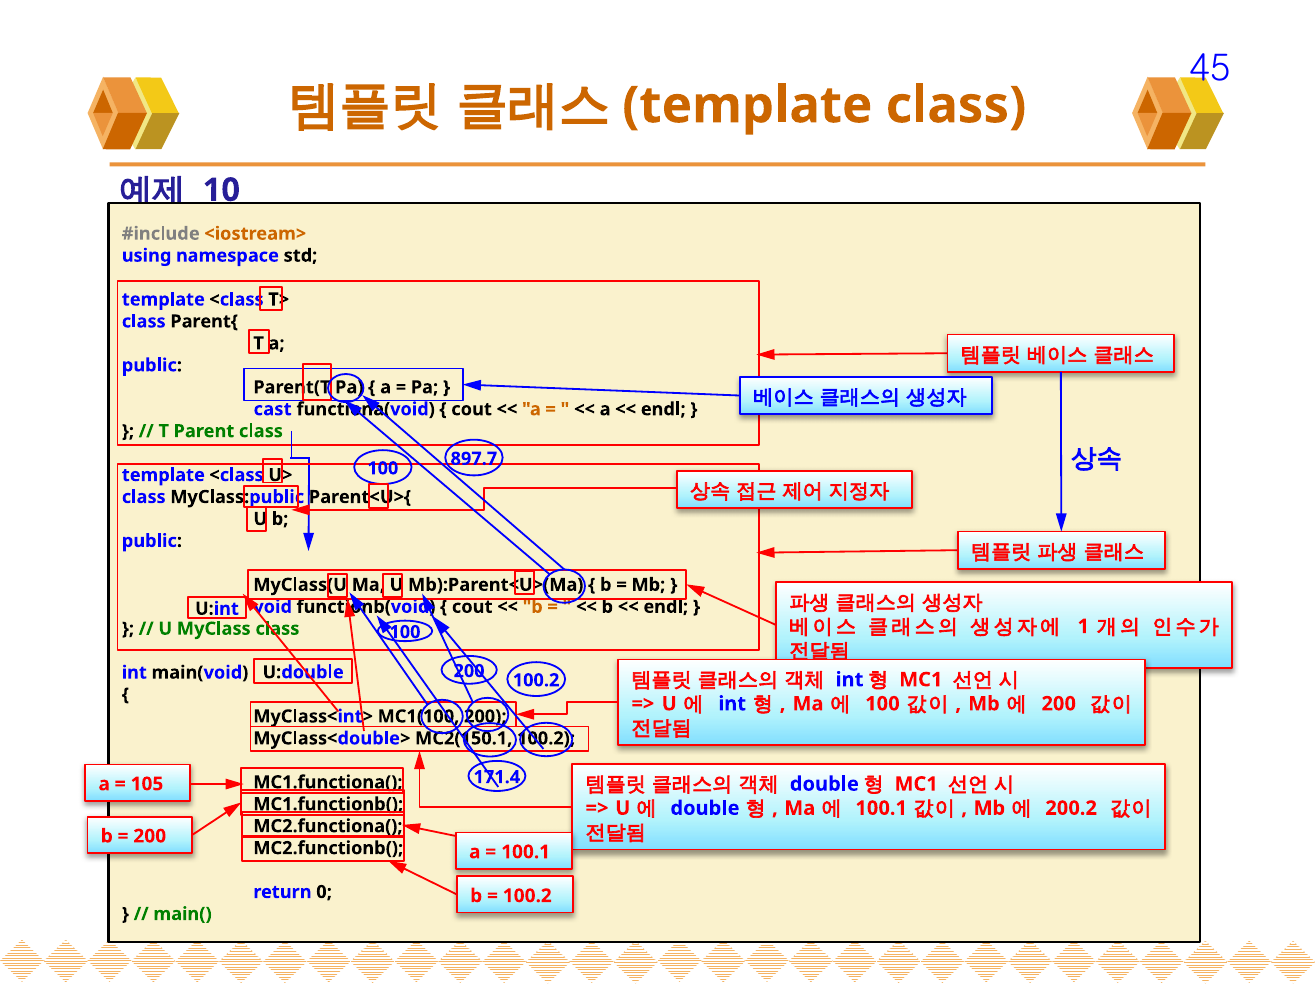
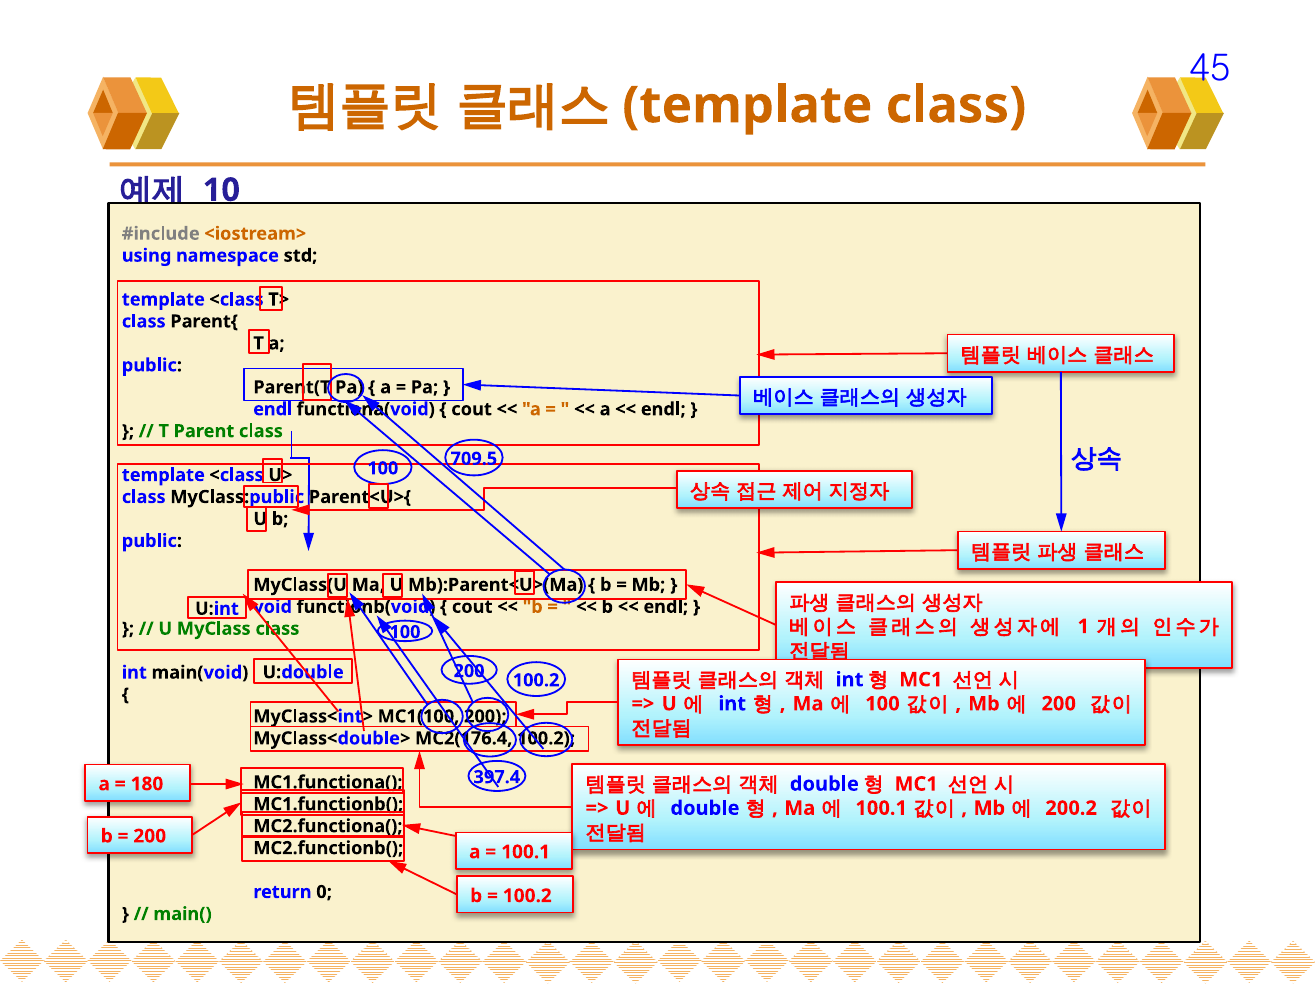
cast: cast -> endl (273, 409)
897.7: 897.7 -> 709.5 (474, 459)
MC2(150.1: MC2(150.1 -> MC2(176.4 (464, 739)
171.4: 171.4 -> 397.4 (497, 777)
105: 105 -> 180 (147, 784)
